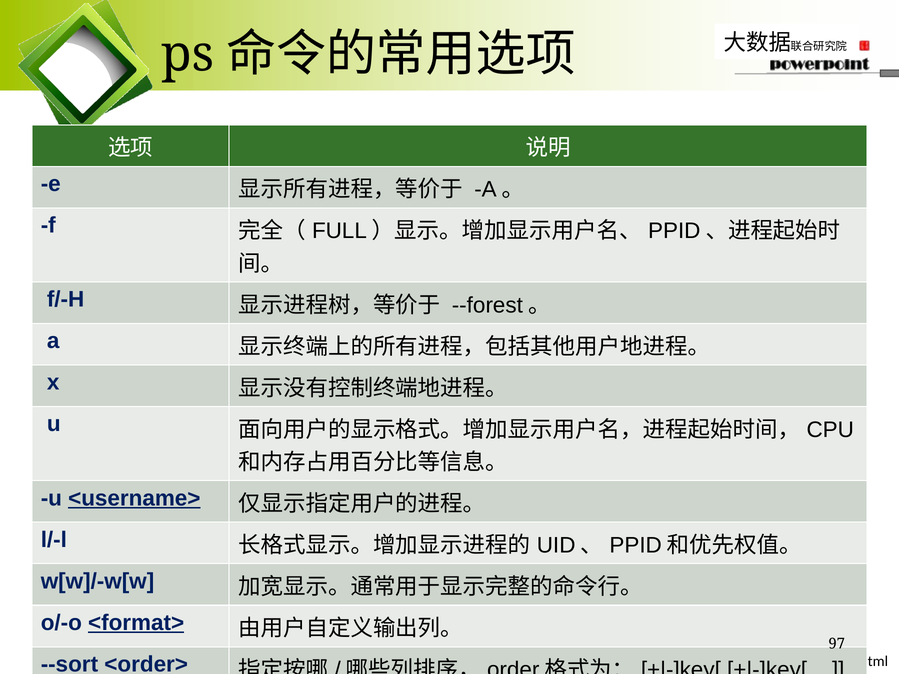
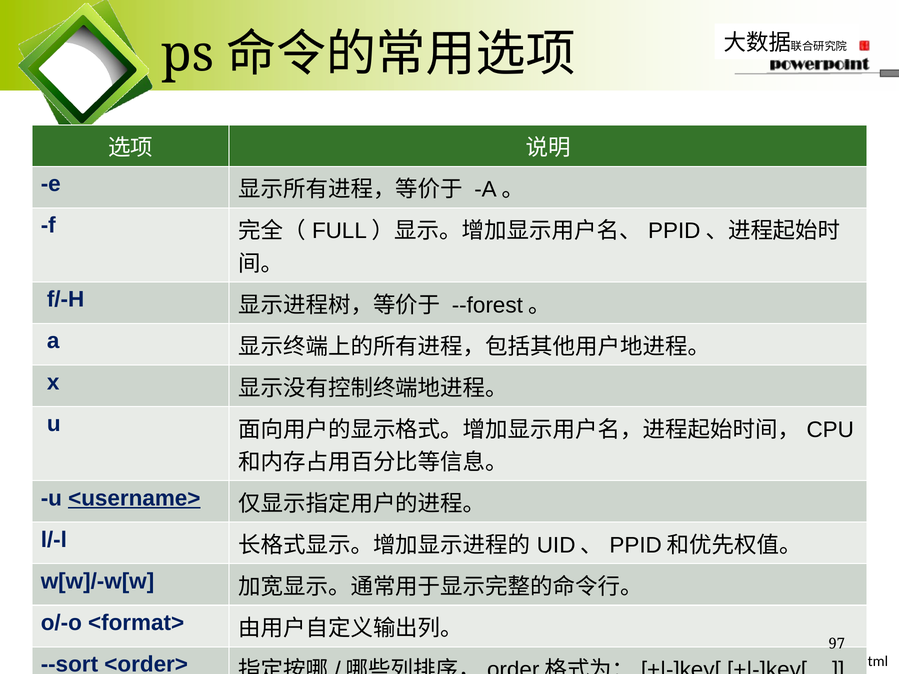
<format> underline: present -> none (136, 623)
